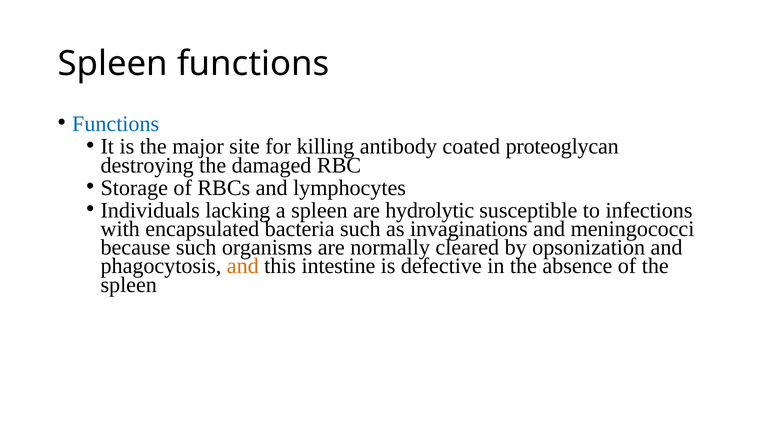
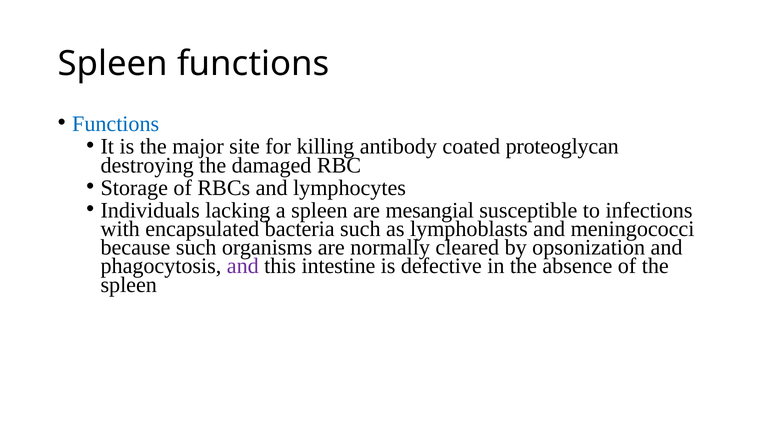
hydrolytic: hydrolytic -> mesangial (430, 210)
invaginations: invaginations -> lymphoblasts (469, 229)
and colour: orange -> purple (243, 266)
